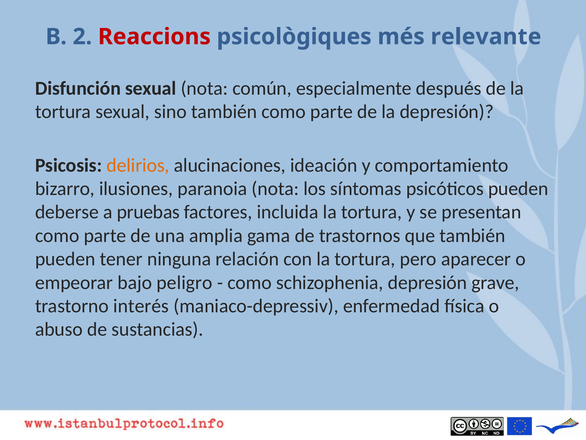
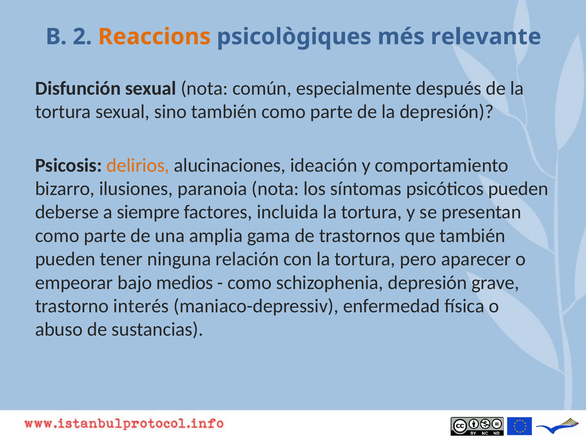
Reaccions colour: red -> orange (154, 37)
pruebas: pruebas -> siempre (148, 212)
peligro: peligro -> medios (185, 282)
